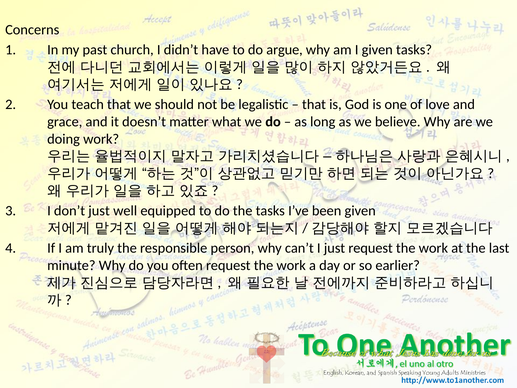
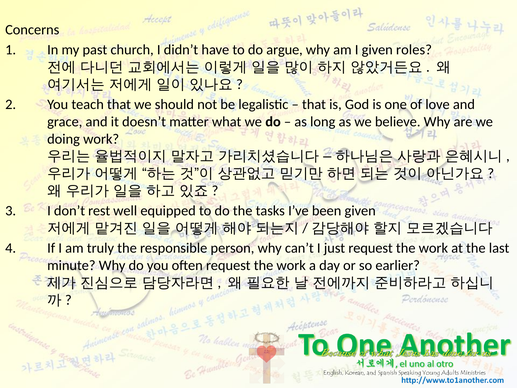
given tasks: tasks -> roles (414, 50)
don’t just: just -> rest (99, 211)
